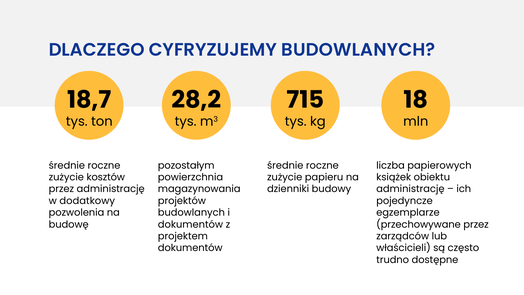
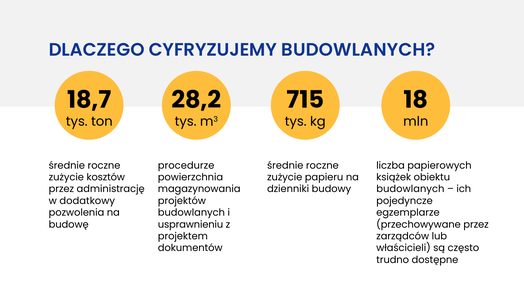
pozostałym: pozostałym -> procedurze (186, 165)
administrację: administrację -> budowlanych (410, 189)
dokumentów: dokumentów -> usprawnieniu (191, 224)
